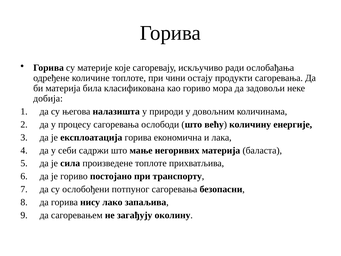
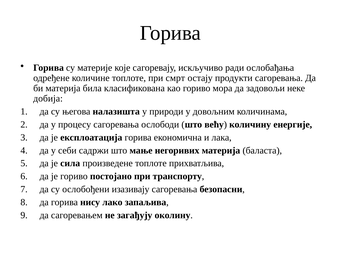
чини: чини -> смрт (175, 78)
потпуног: потпуног -> изазивају (131, 189)
